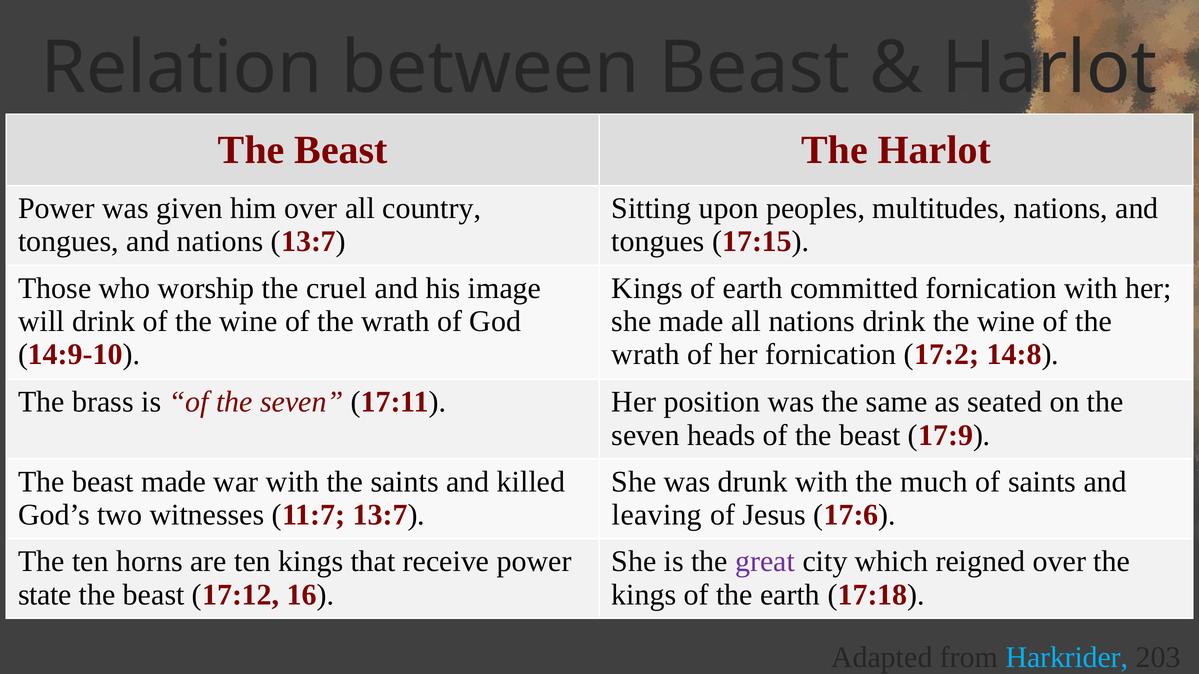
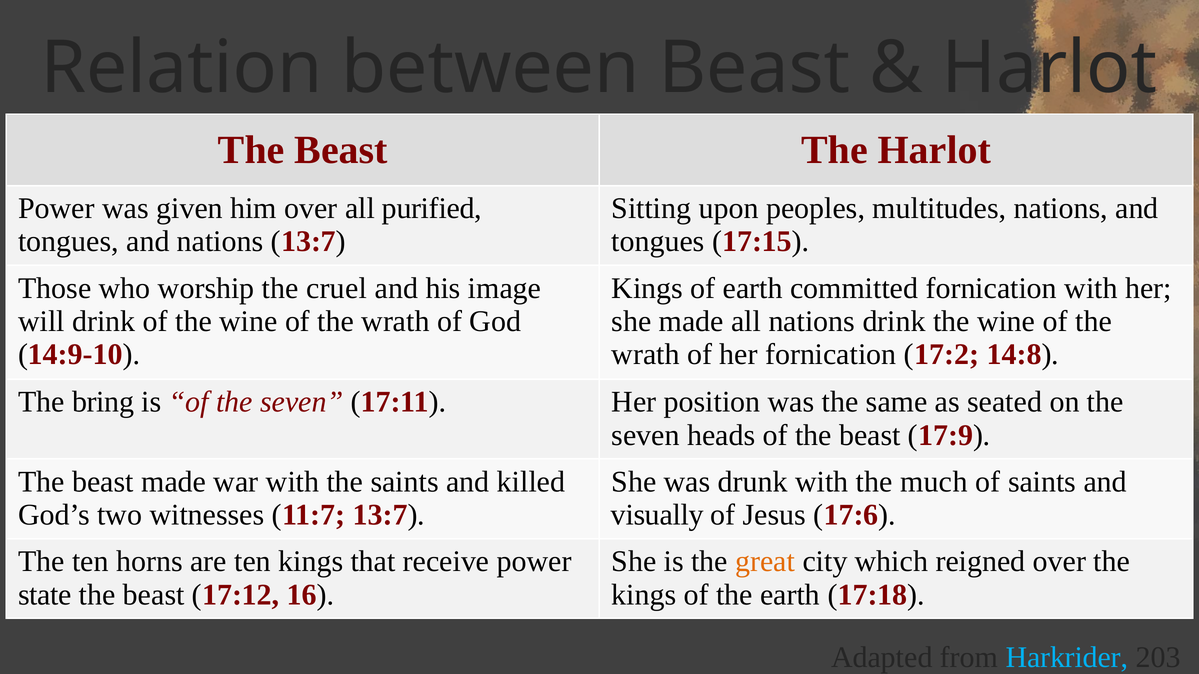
country: country -> purified (432, 209)
brass: brass -> bring (103, 402)
leaving: leaving -> visually (657, 515)
great colour: purple -> orange (765, 562)
